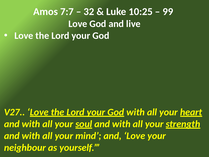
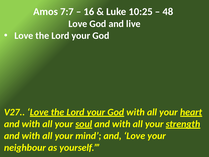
32: 32 -> 16 (89, 12)
99: 99 -> 48 (168, 12)
